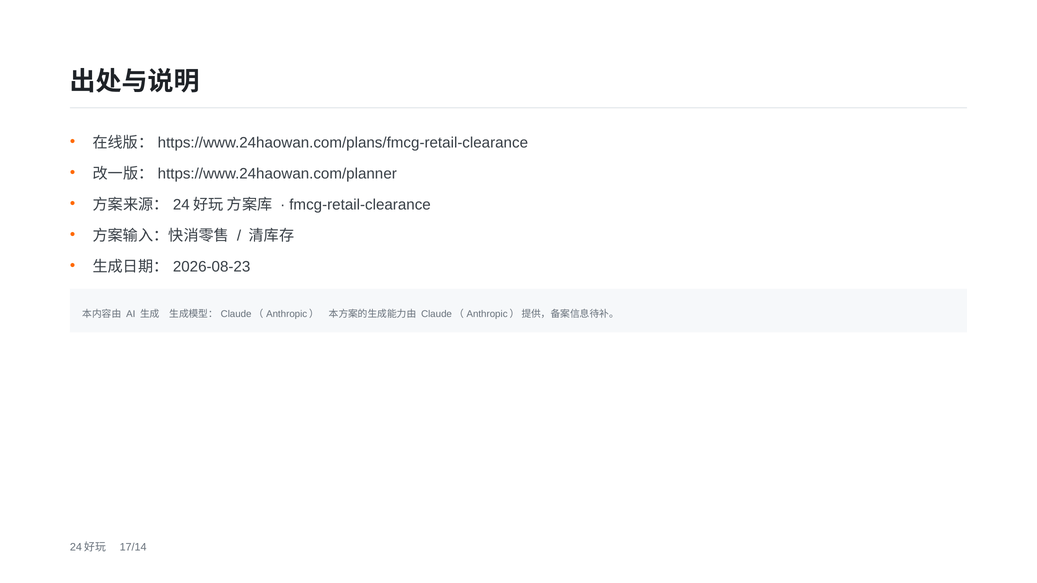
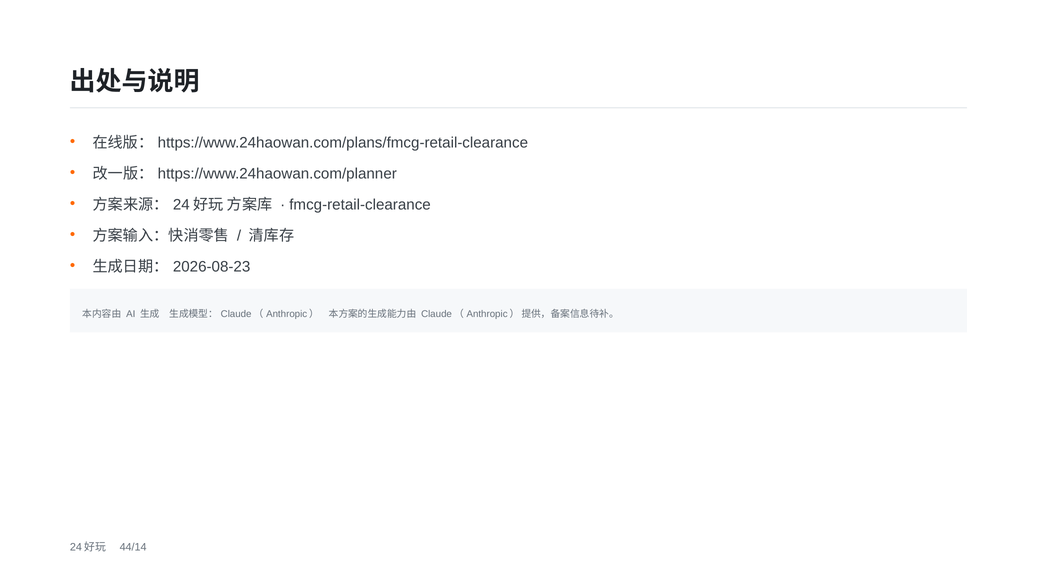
17/14: 17/14 -> 44/14 (133, 547)
